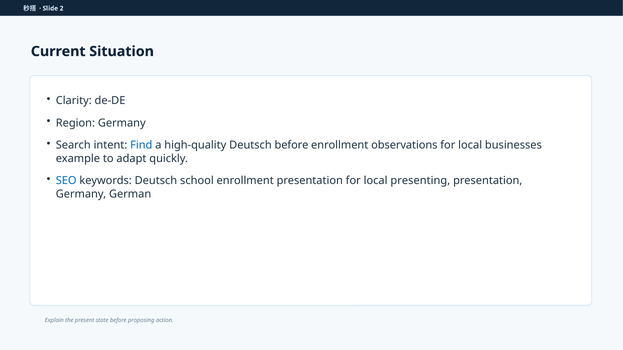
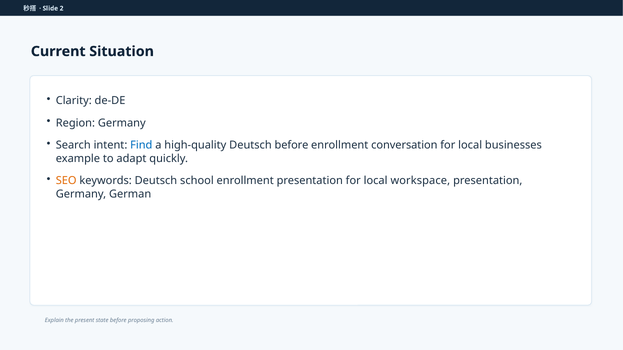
observations: observations -> conversation (404, 145)
SEO colour: blue -> orange (66, 181)
presenting: presenting -> workspace (420, 181)
